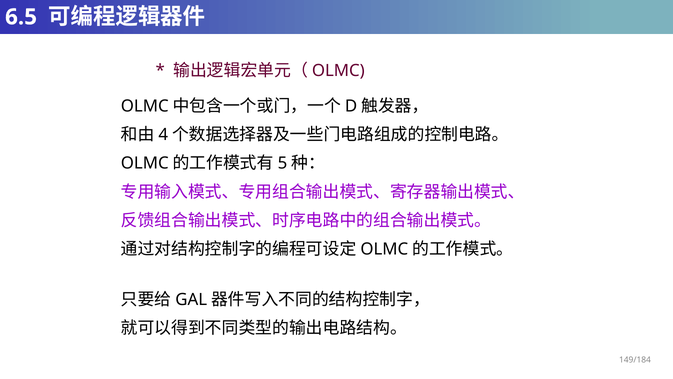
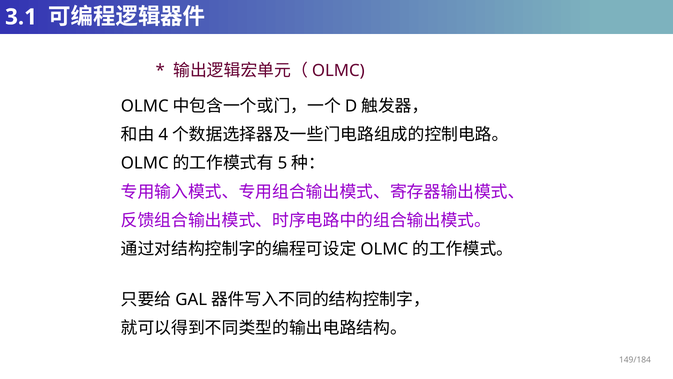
6.5: 6.5 -> 3.1 (21, 17)
